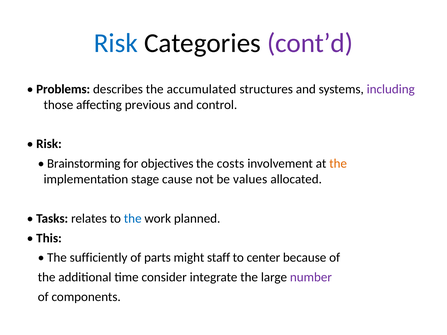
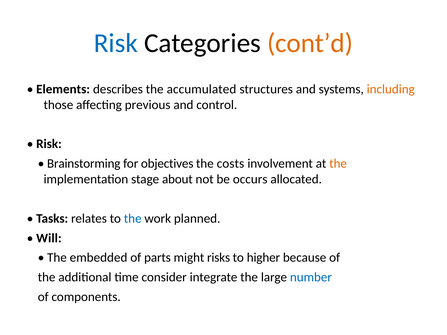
cont’d colour: purple -> orange (310, 43)
Problems: Problems -> Elements (63, 89)
including colour: purple -> orange (391, 89)
cause: cause -> about (177, 179)
values: values -> occurs (250, 179)
This: This -> Will (49, 238)
sufficiently: sufficiently -> embedded (99, 258)
staff: staff -> risks (219, 258)
center: center -> higher (263, 258)
number colour: purple -> blue (311, 277)
